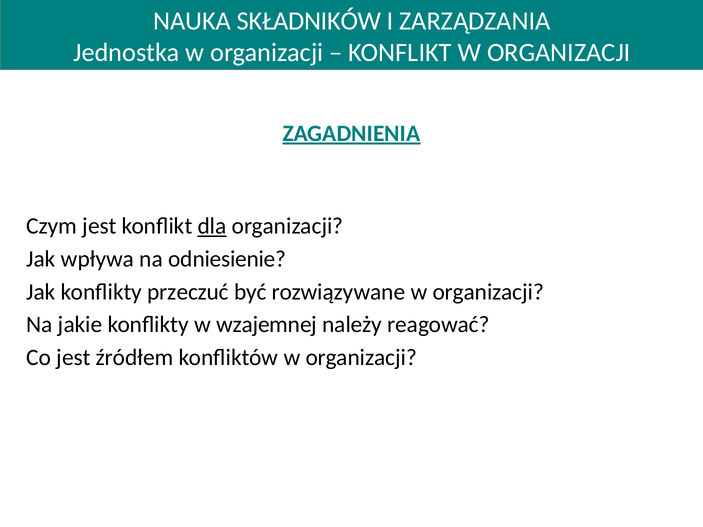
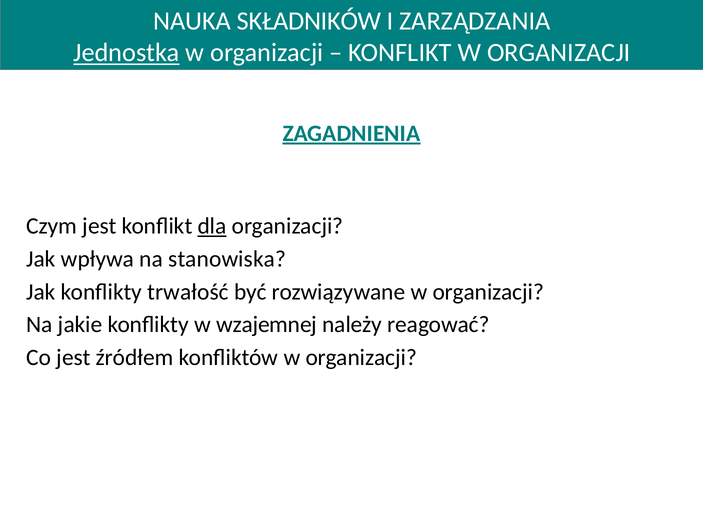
Jednostka underline: none -> present (126, 53)
odniesienie: odniesienie -> stanowiska (227, 259)
przeczuć: przeczuć -> trwałość (188, 292)
